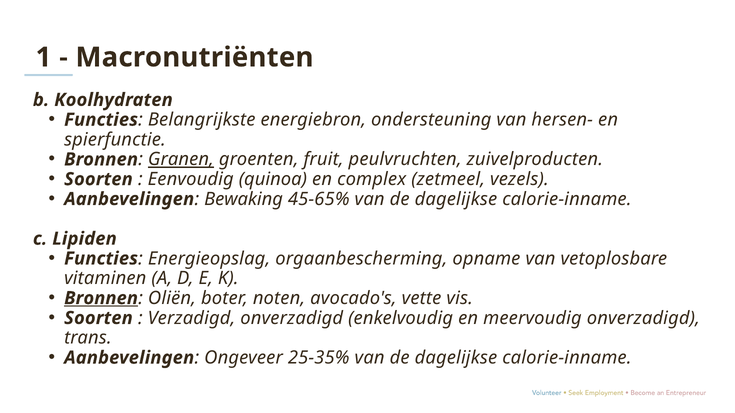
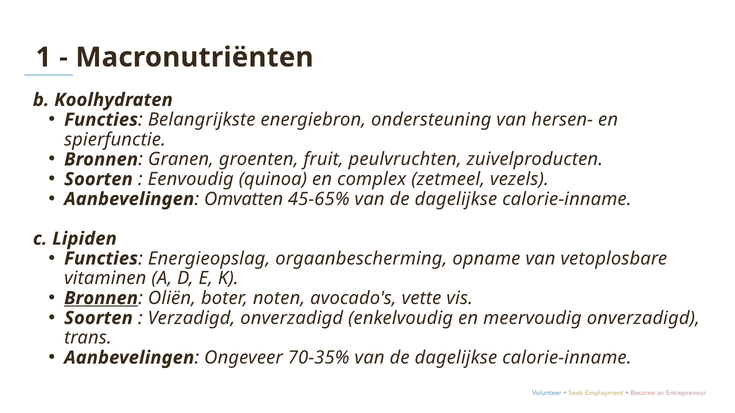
Granen underline: present -> none (181, 160)
Bewaking: Bewaking -> Omvatten (244, 199)
25-35%: 25-35% -> 70-35% (319, 358)
